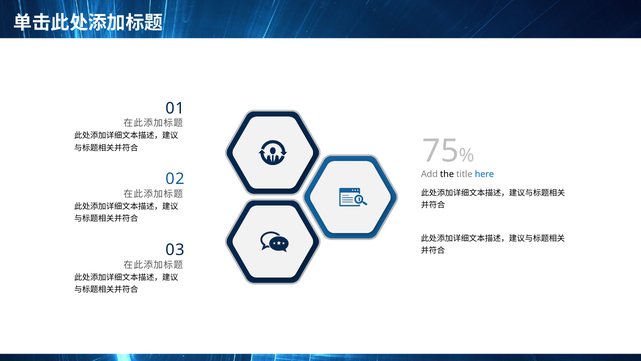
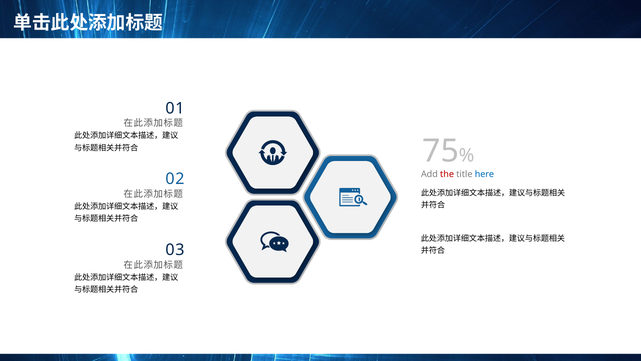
the colour: black -> red (447, 174)
